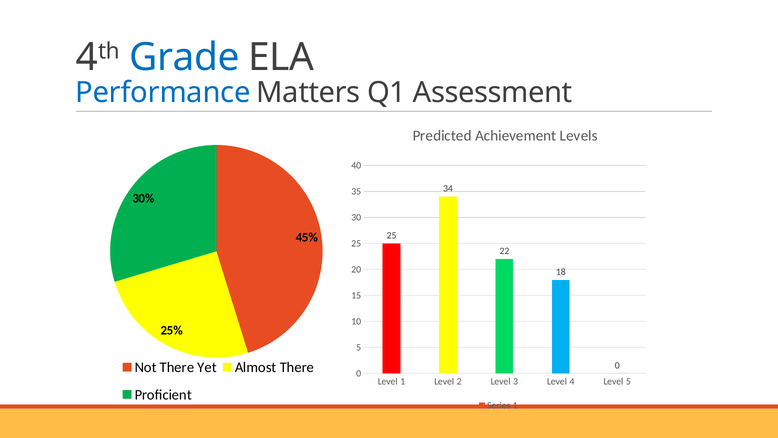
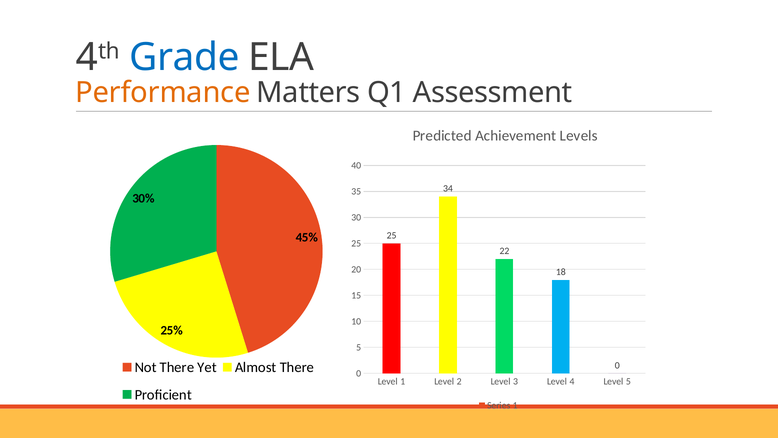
Performance colour: blue -> orange (163, 92)
